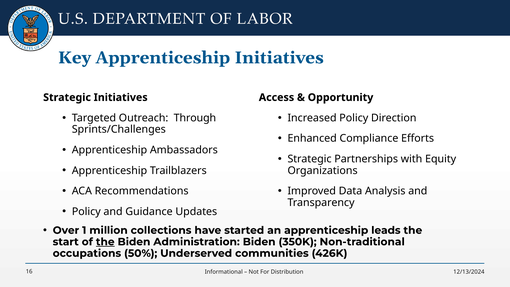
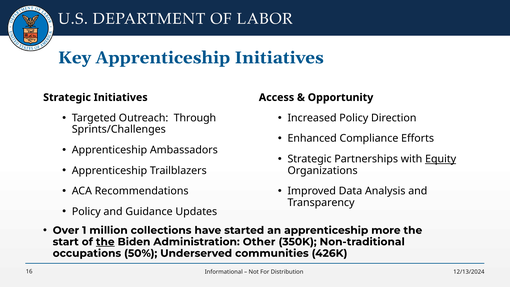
Equity underline: none -> present (441, 159)
leads: leads -> more (386, 230)
Administration Biden: Biden -> Other (259, 242)
